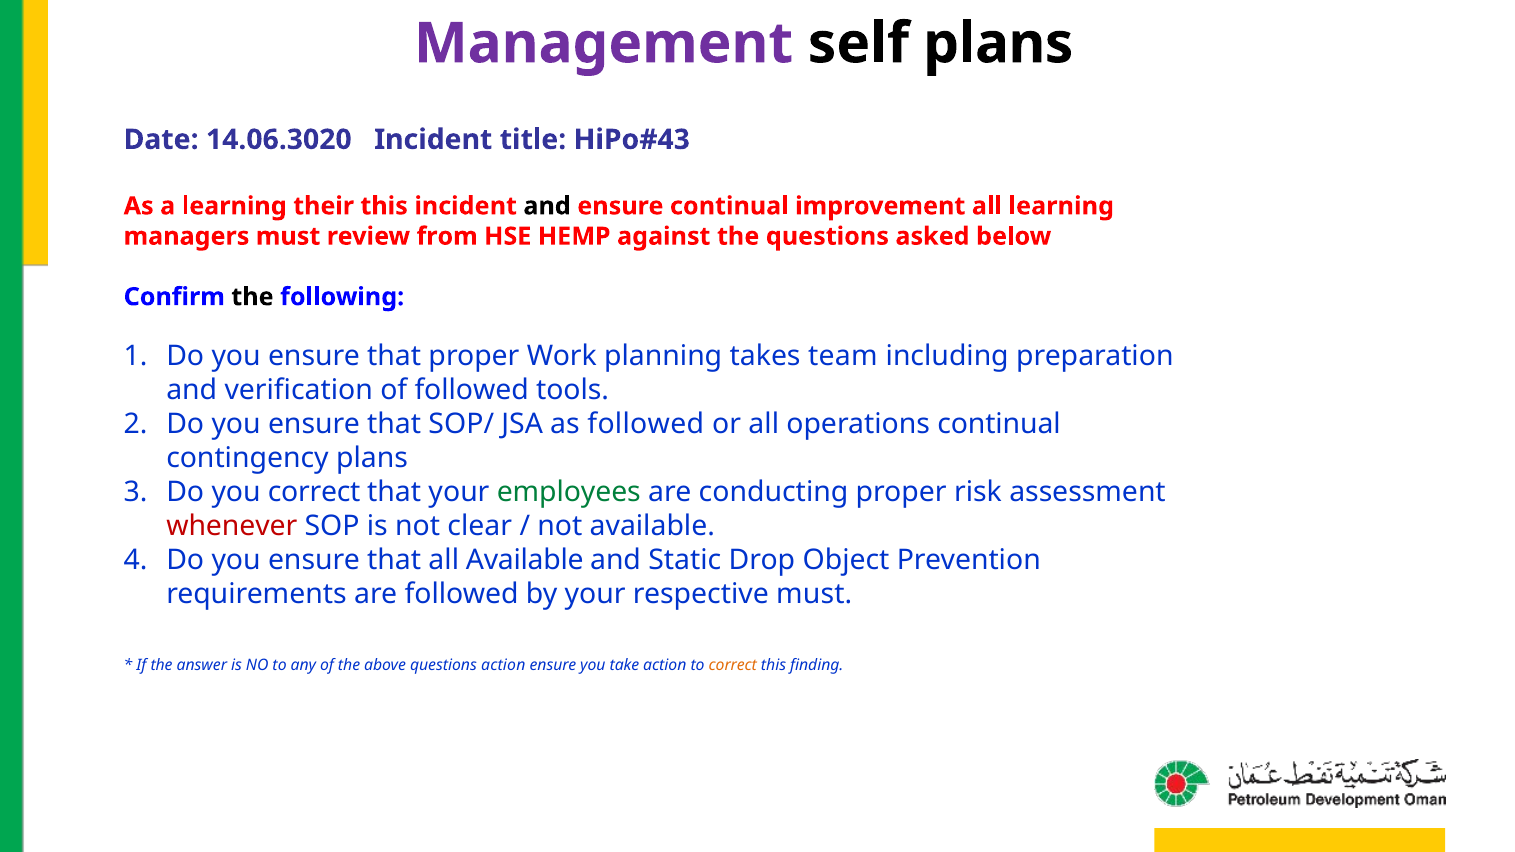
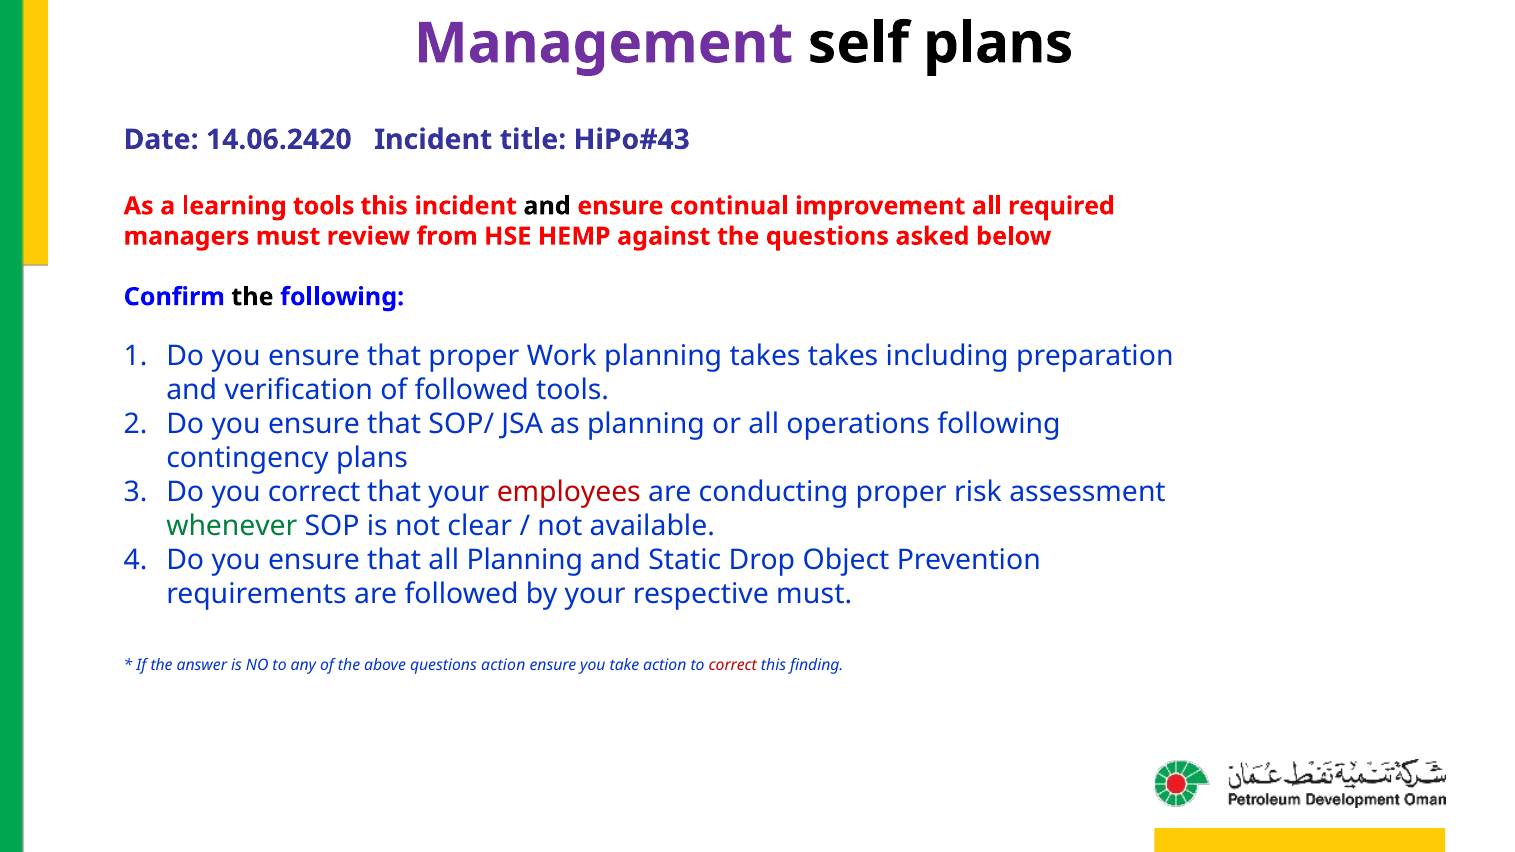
14.06.3020: 14.06.3020 -> 14.06.2420 (279, 140)
learning their: their -> tools (324, 206)
all learning: learning -> required (1061, 206)
takes team: team -> takes (843, 356)
as followed: followed -> planning (646, 424)
operations continual: continual -> following (999, 424)
employees colour: green -> red (569, 492)
whenever colour: red -> green (232, 526)
all Available: Available -> Planning (525, 560)
correct colour: orange -> red (733, 666)
